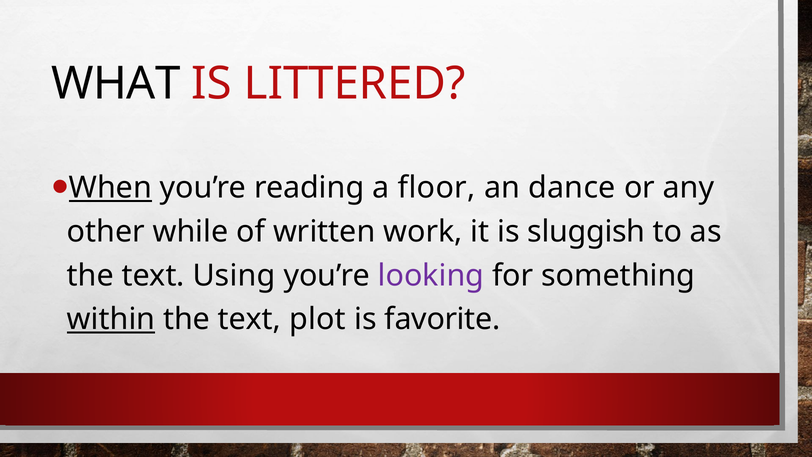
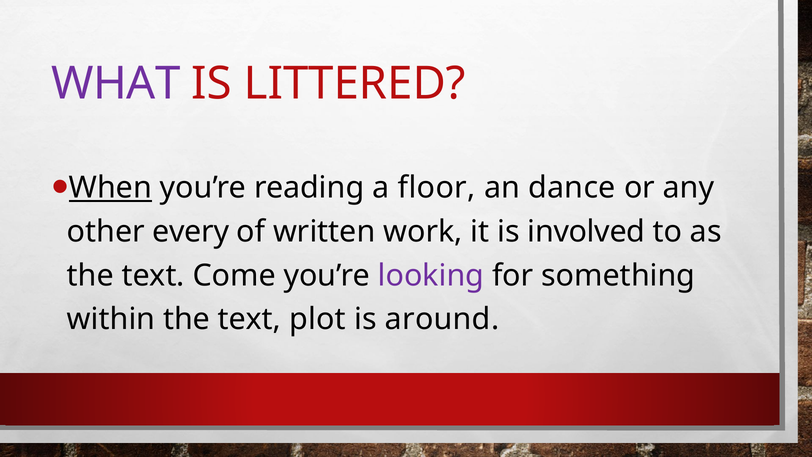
WHAT colour: black -> purple (116, 84)
while: while -> every (191, 232)
sluggish: sluggish -> involved (586, 232)
Using: Using -> Come (234, 275)
within underline: present -> none (111, 319)
favorite: favorite -> around (442, 319)
